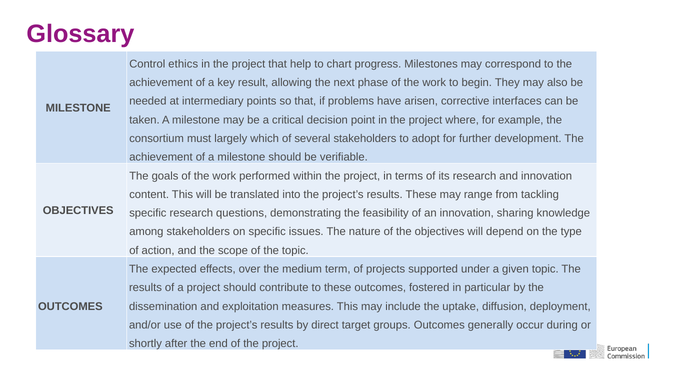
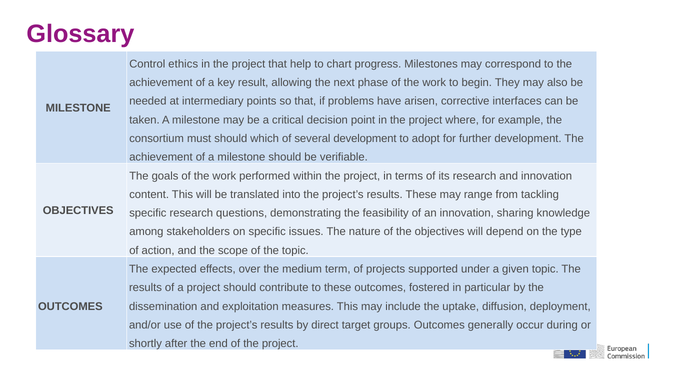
must largely: largely -> should (231, 139)
several stakeholders: stakeholders -> development (365, 139)
